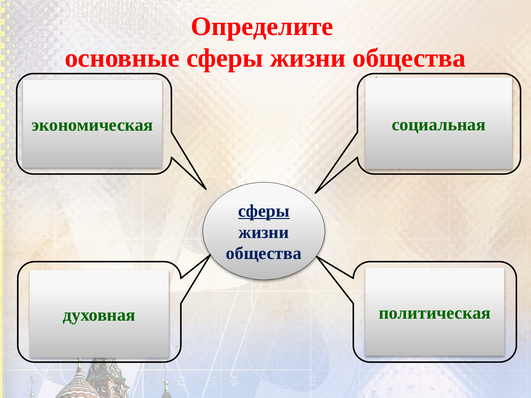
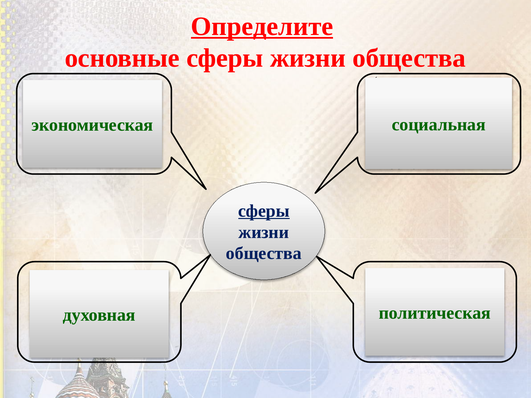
Определите underline: none -> present (262, 26)
